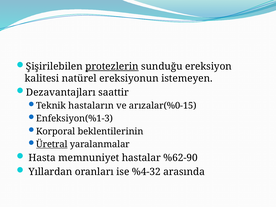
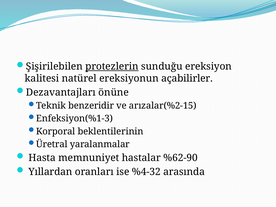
istemeyen: istemeyen -> açabilirler (187, 78)
saattir: saattir -> önüne (114, 92)
hastaların: hastaların -> benzeridir (91, 106)
arızalar(%0-15: arızalar(%0-15 -> arızalar(%2-15 (163, 106)
Üretral underline: present -> none (52, 144)
